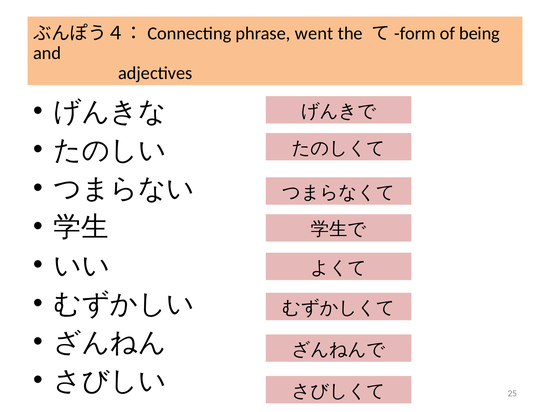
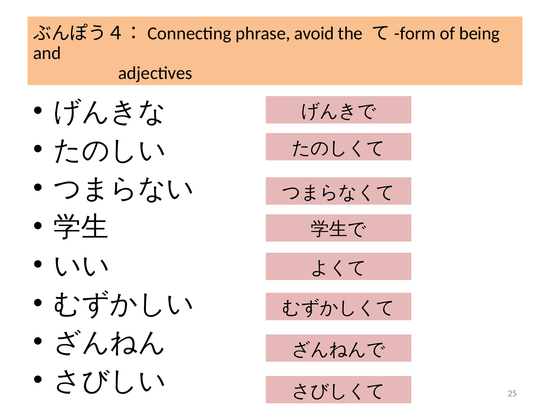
went: went -> avoid (314, 33)
